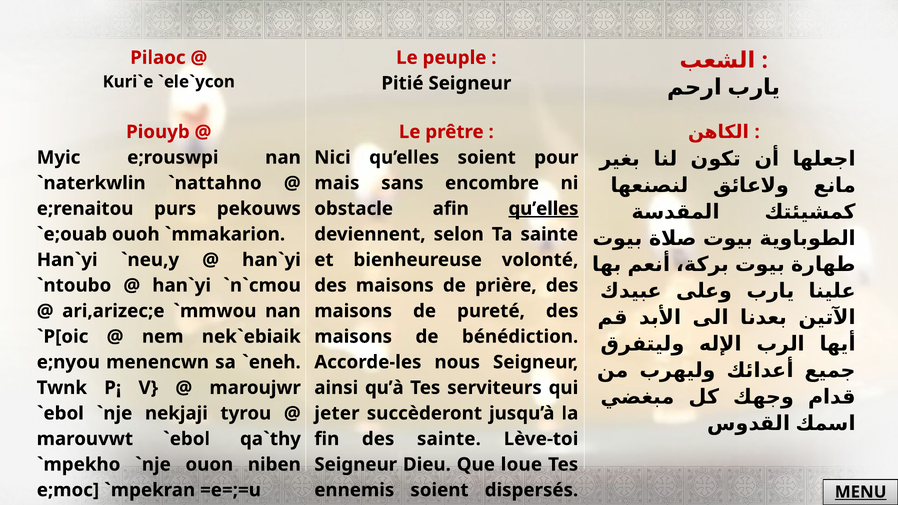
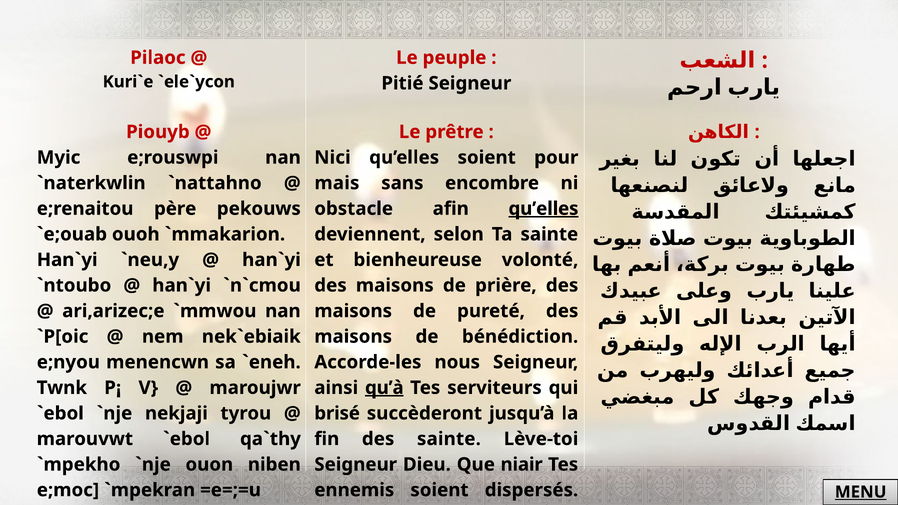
purs: purs -> père (175, 209)
qu’à underline: none -> present (384, 388)
jeter: jeter -> brisé (337, 413)
loue: loue -> niair (522, 465)
